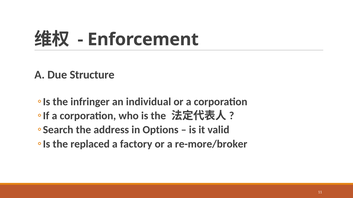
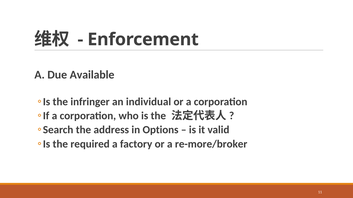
Structure: Structure -> Available (92, 75)
replaced: replaced -> required (90, 144)
